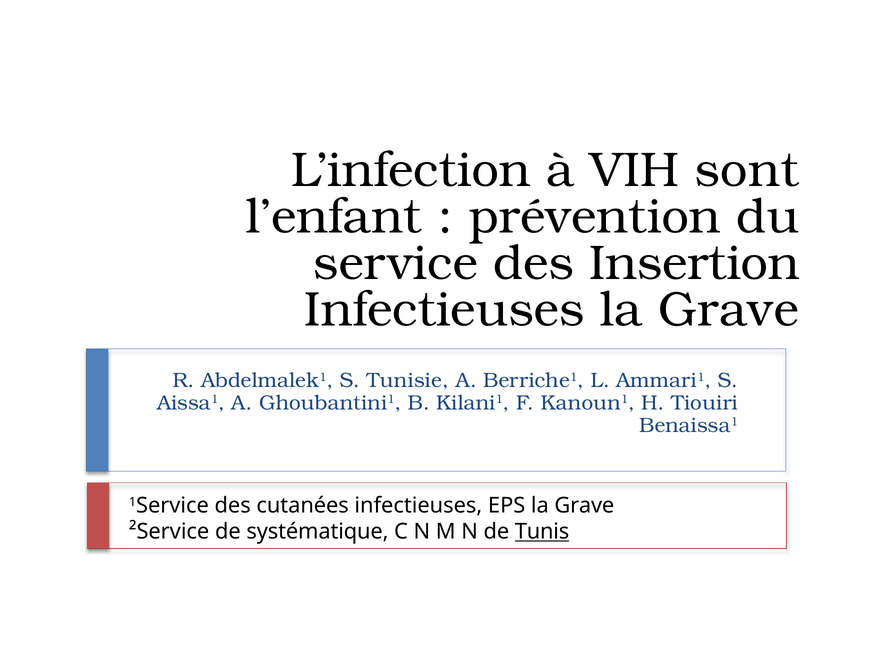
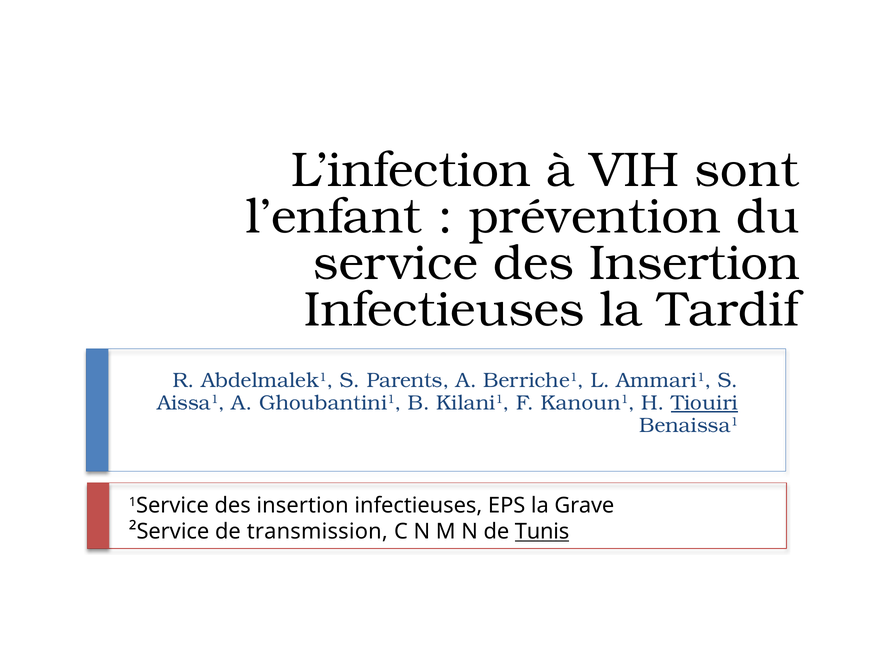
Infectieuses la Grave: Grave -> Tardif (729, 310)
Tunisie: Tunisie -> Parents (408, 380)
Tiouiri underline: none -> present (705, 403)
1Service des cutanées: cutanées -> insertion (303, 505)
systématique: systématique -> transmission (317, 531)
